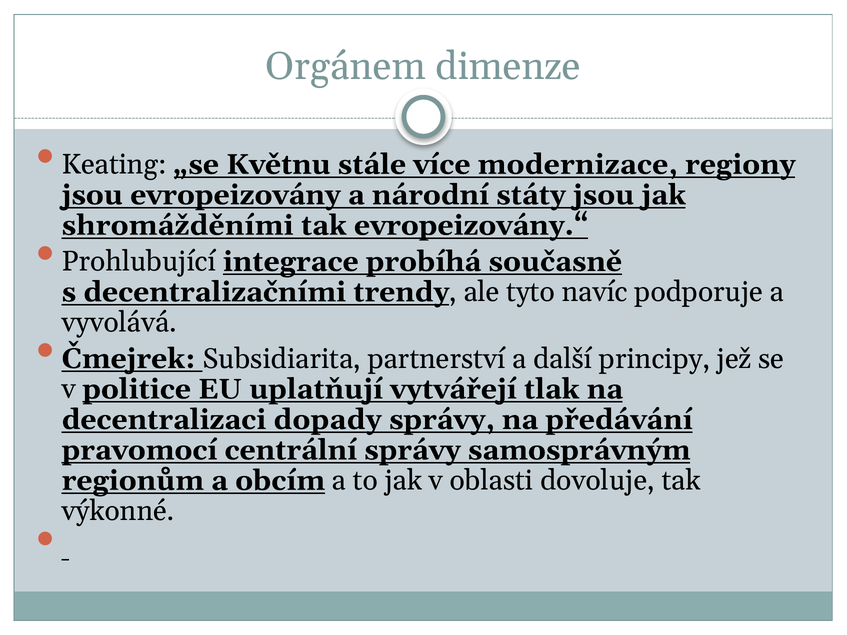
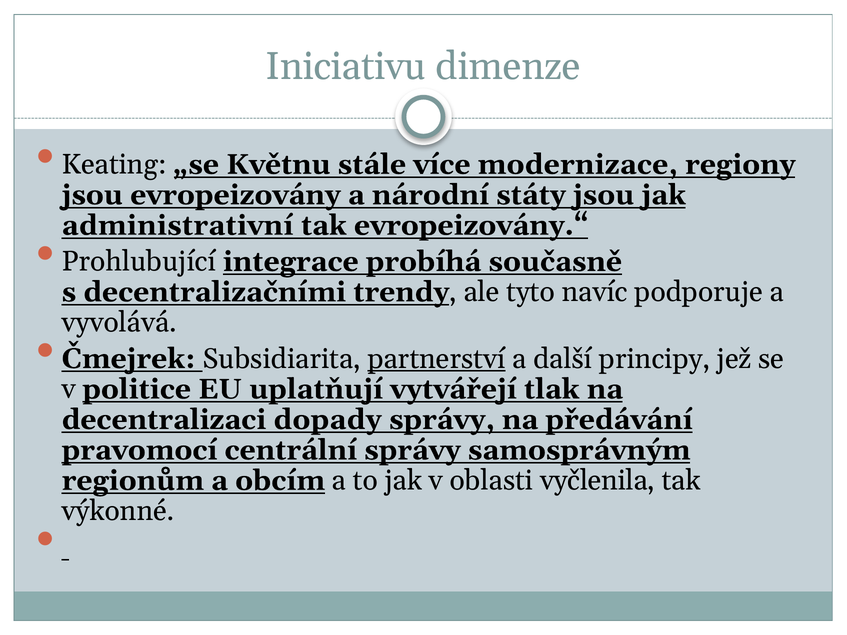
Orgánem: Orgánem -> Iniciativu (346, 67)
shromážděními: shromážděními -> administrativní (178, 226)
partnerství underline: none -> present (437, 359)
dovoluje: dovoluje -> vyčlenila (598, 481)
